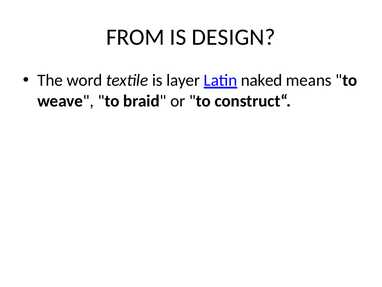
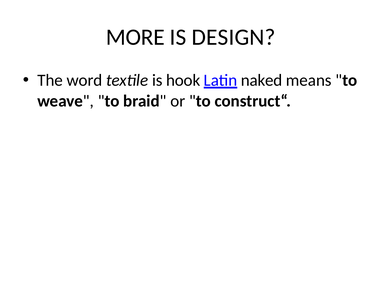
FROM: FROM -> MORE (135, 37)
layer: layer -> hook (183, 80)
